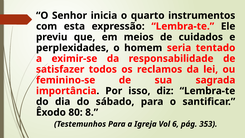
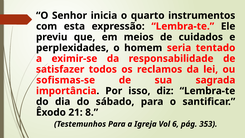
feminino-se: feminino-se -> sofismas-se (66, 80)
80: 80 -> 21 (76, 112)
